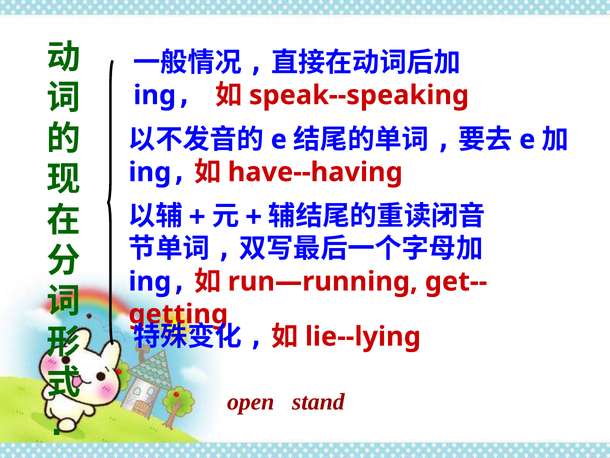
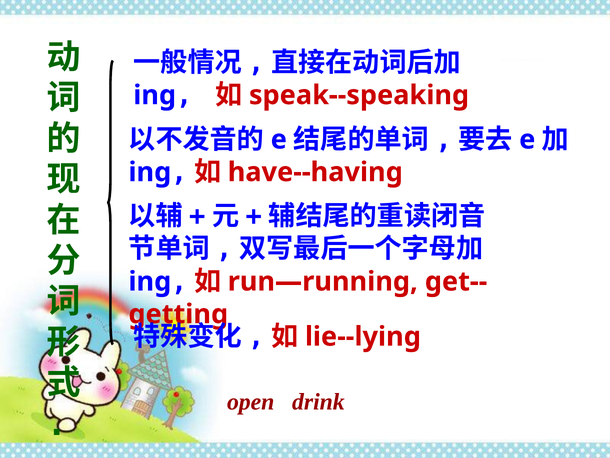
stand: stand -> drink (318, 401)
